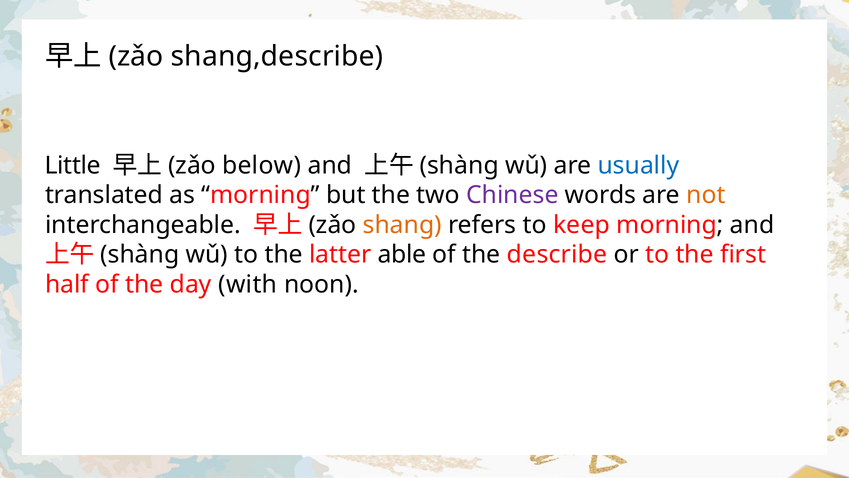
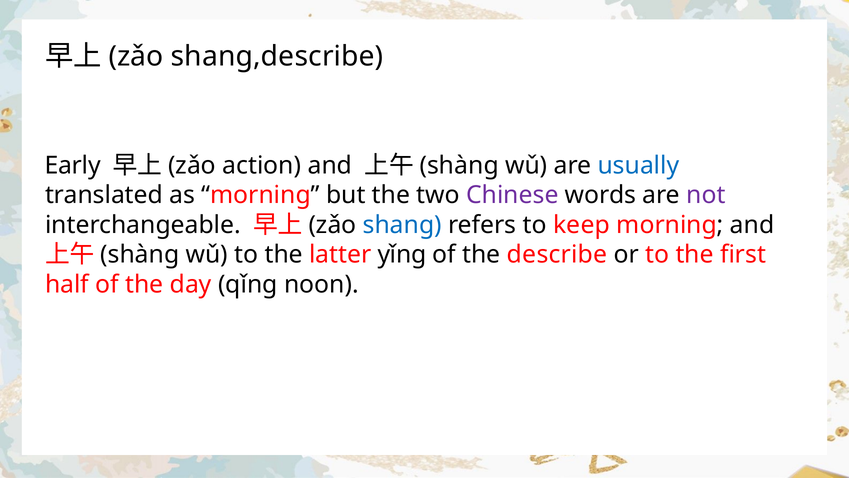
Little: Little -> Early (73, 165)
below: below -> action (262, 165)
not colour: orange -> purple (706, 195)
shang colour: orange -> blue (402, 225)
able: able -> yǐng (402, 254)
with: with -> qǐng (248, 284)
